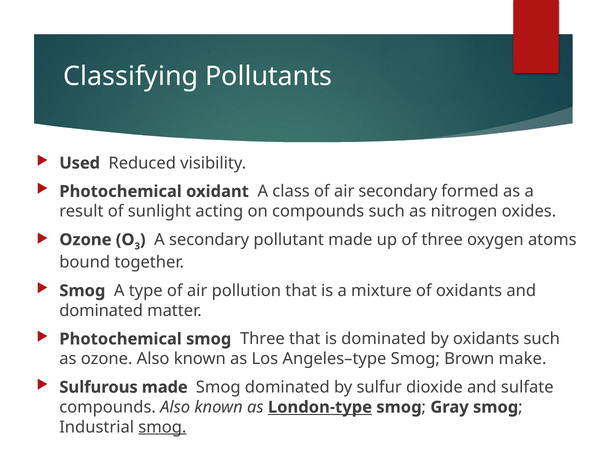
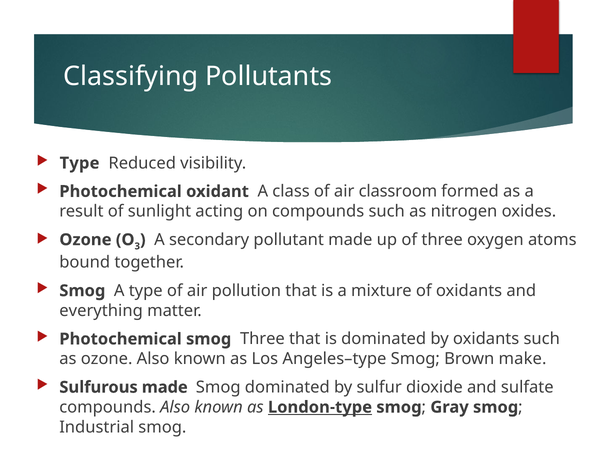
Used: Used -> Type (80, 163)
air secondary: secondary -> classroom (398, 191)
dominated: dominated -> everything (101, 310)
smog underline: present -> none (162, 427)
